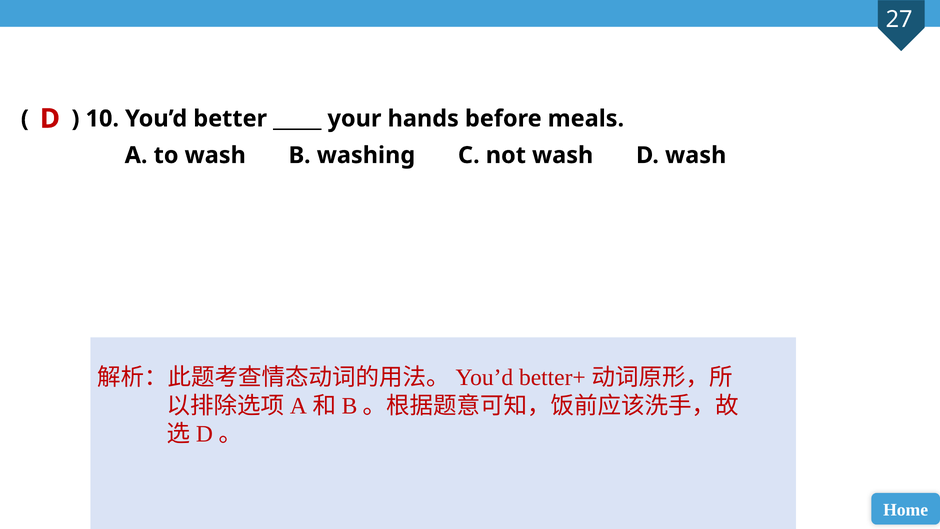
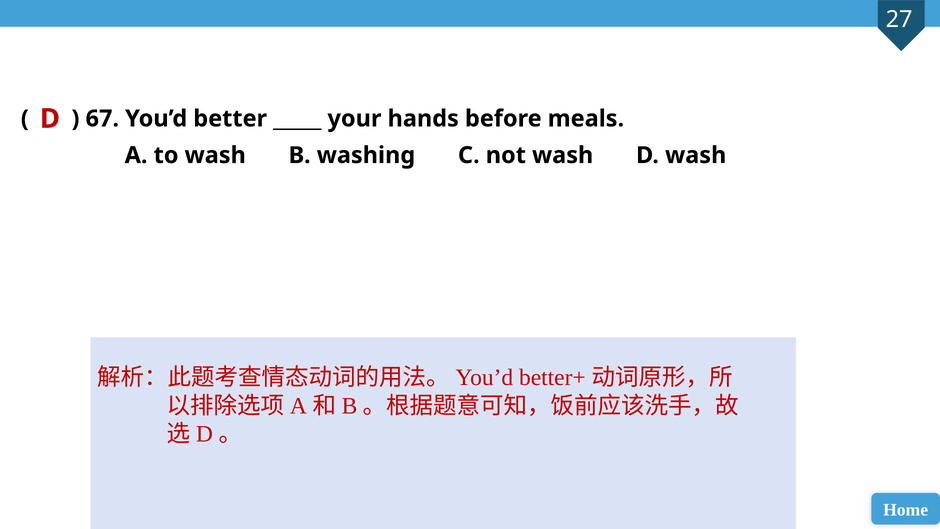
10: 10 -> 67 (102, 119)
